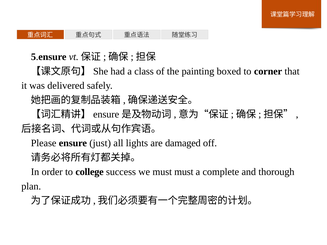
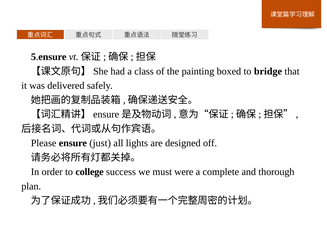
corner: corner -> bridge (268, 71)
damaged: damaged -> designed (183, 143)
must must: must -> were (184, 172)
